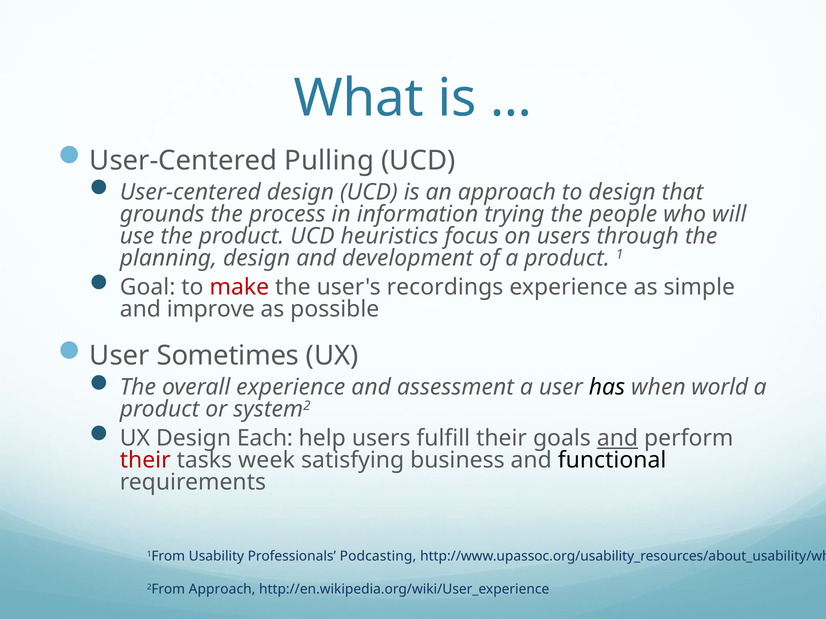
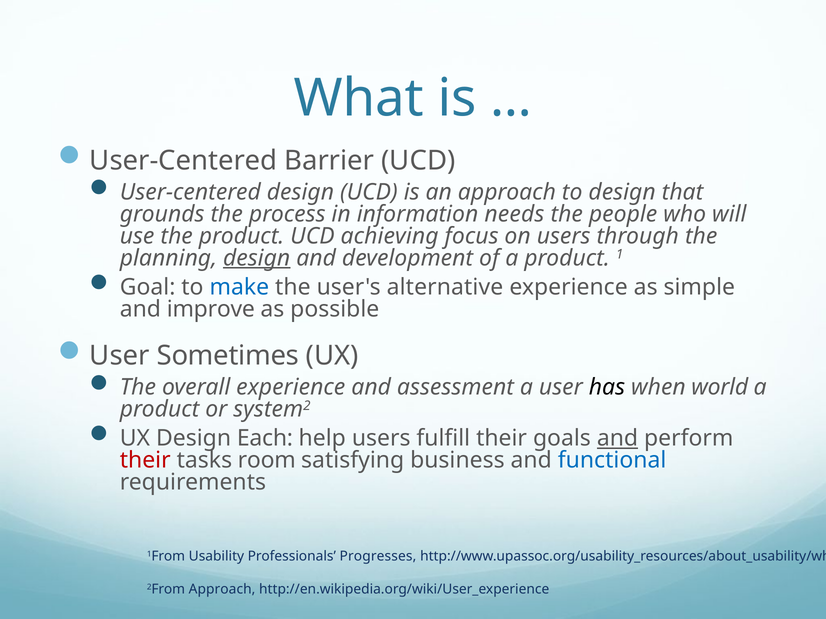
Pulling: Pulling -> Barrier (329, 161)
trying: trying -> needs (514, 214)
heuristics: heuristics -> achieving (390, 236)
design underline: none -> present (257, 258)
make colour: red -> blue (239, 287)
recordings: recordings -> alternative (445, 287)
week: week -> room (267, 461)
functional colour: black -> blue (612, 461)
Podcasting: Podcasting -> Progresses (378, 557)
